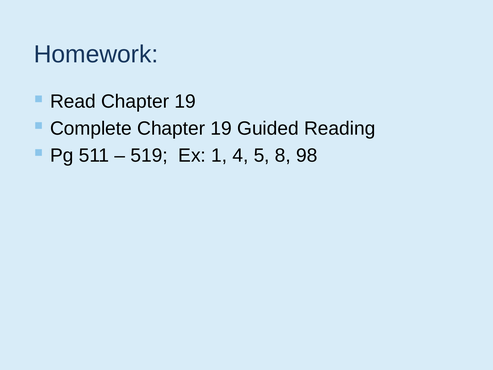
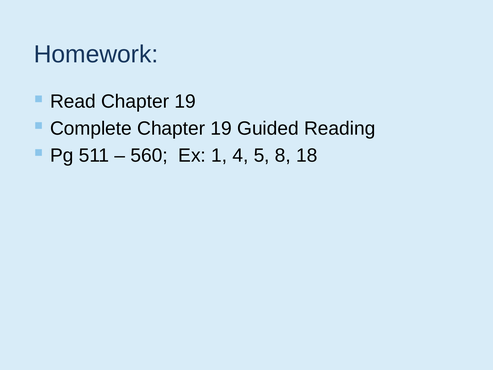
519: 519 -> 560 (149, 155)
98: 98 -> 18 (307, 155)
